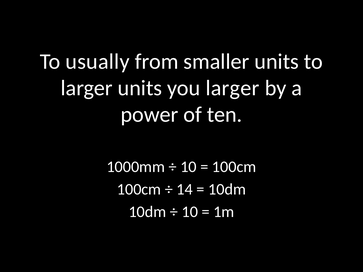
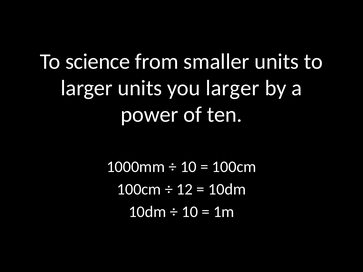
usually: usually -> science (98, 62)
14: 14 -> 12 (185, 189)
